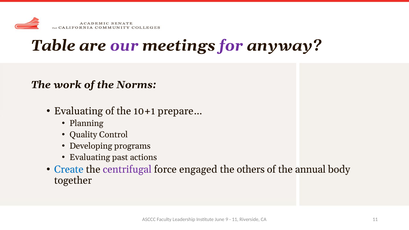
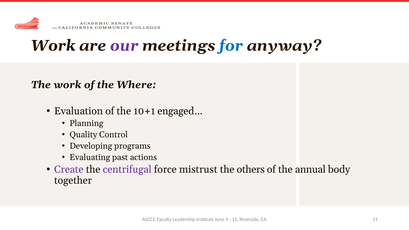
Table: Table -> Work (53, 46)
for colour: purple -> blue (231, 46)
Norms: Norms -> Where (136, 85)
Evaluating: Evaluating -> Evaluation (79, 111)
prepare…: prepare… -> engaged… (180, 111)
Create colour: blue -> purple (69, 170)
engaged: engaged -> mistrust (198, 170)
